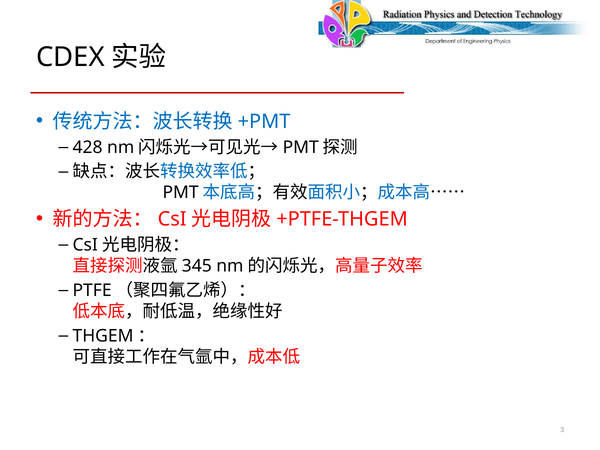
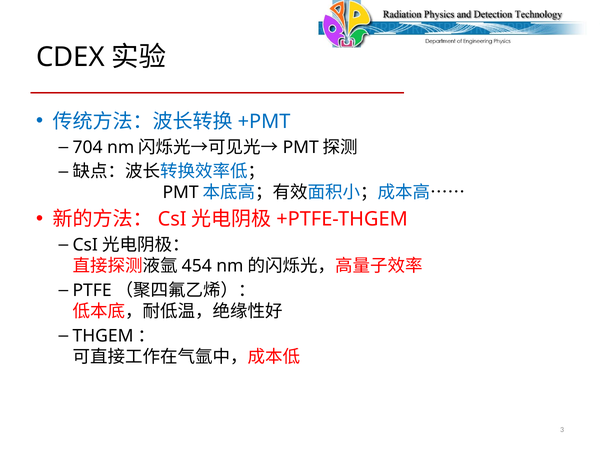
428: 428 -> 704 (88, 147)
345: 345 -> 454 (197, 266)
